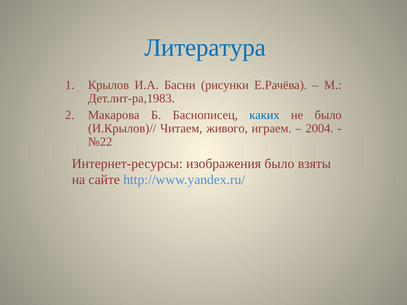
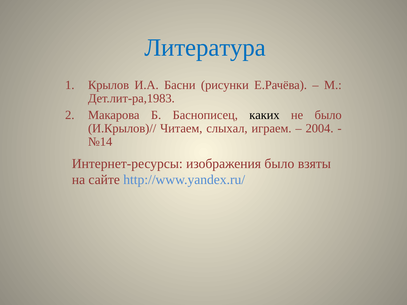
каких colour: blue -> black (264, 115)
живого: живого -> слыхал (227, 129)
№22: №22 -> №14 (100, 142)
